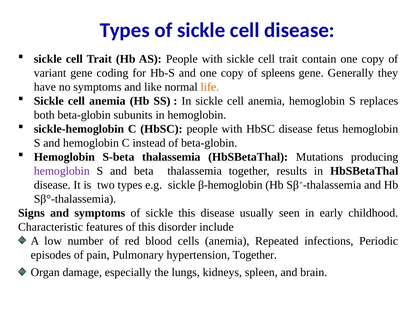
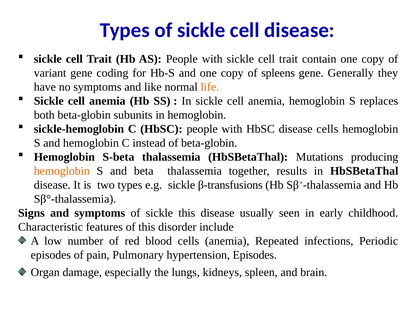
disease fetus: fetus -> cells (327, 129)
hemoglobin colour: purple -> orange (62, 171)
β-hemoglobin: β-hemoglobin -> β-transfusions (230, 185)
hypertension Together: Together -> Episodes (255, 255)
